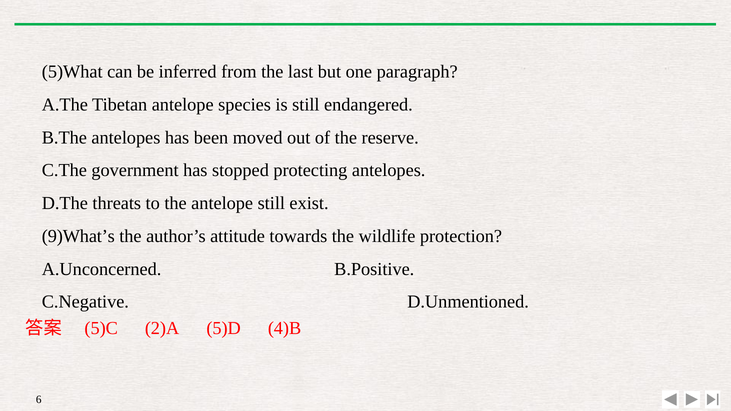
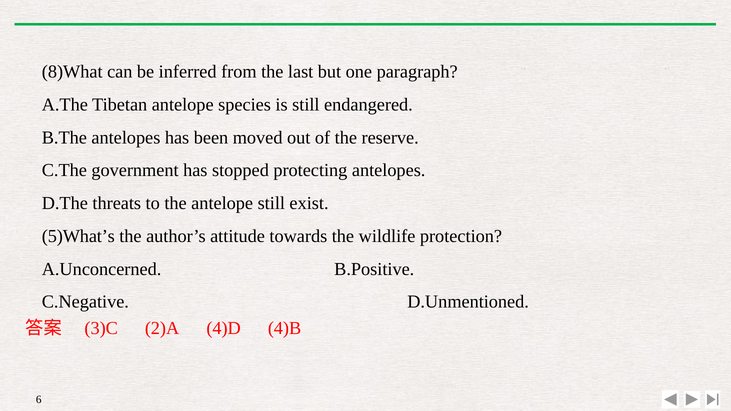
5)What: 5)What -> 8)What (72, 72)
9)What’s: 9)What’s -> 5)What’s (78, 236)
5)C: 5)C -> 3)C (101, 328)
5)D: 5)D -> 4)D (224, 328)
